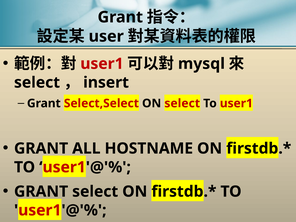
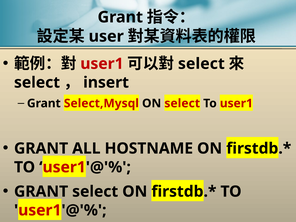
mysql: mysql -> select (201, 64)
Select,Select: Select,Select -> Select,Mysql (101, 103)
